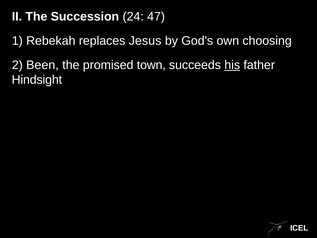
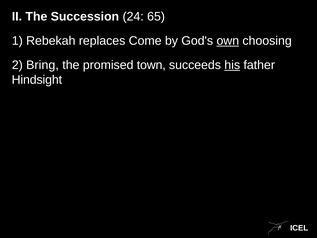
47: 47 -> 65 (156, 16)
Jesus: Jesus -> Come (145, 41)
own underline: none -> present (228, 41)
Been: Been -> Bring (42, 65)
